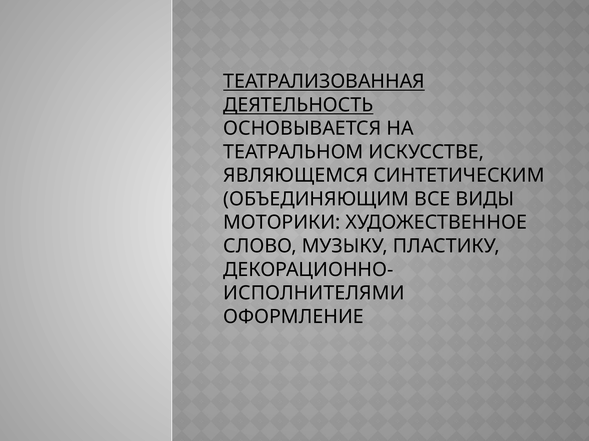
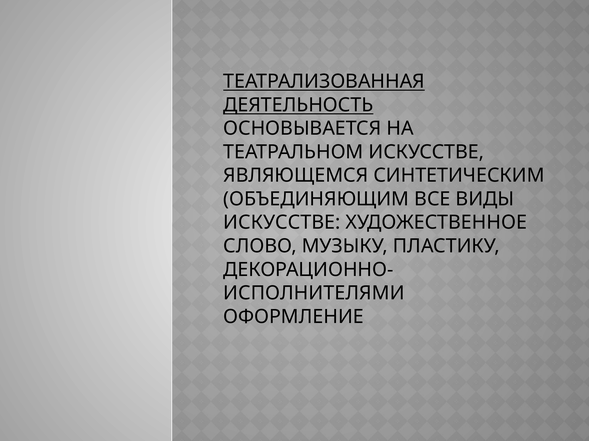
МОТОРИКИ: МОТОРИКИ -> ИСКУССТВЕ (282, 223)
